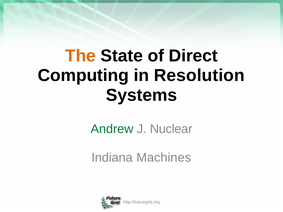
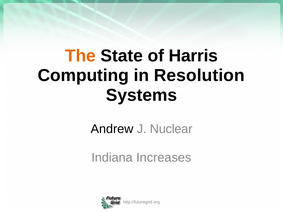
Direct: Direct -> Harris (193, 56)
Andrew colour: green -> black (112, 129)
Machines: Machines -> Increases (164, 158)
